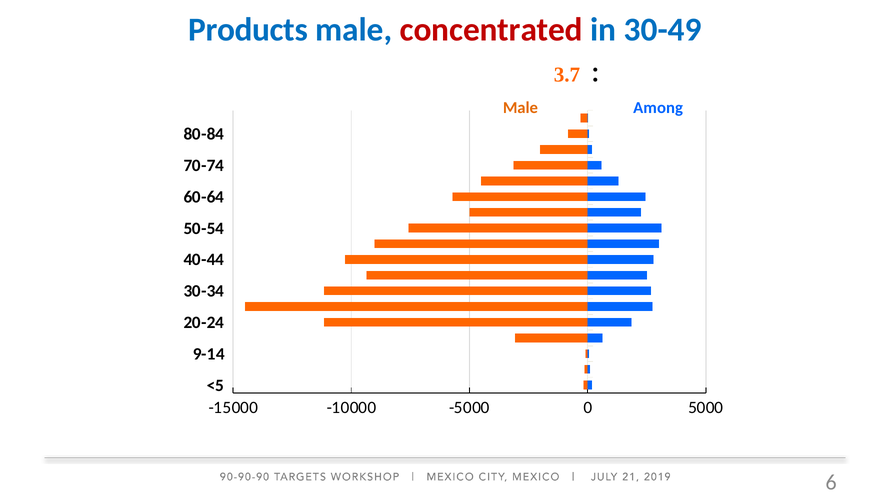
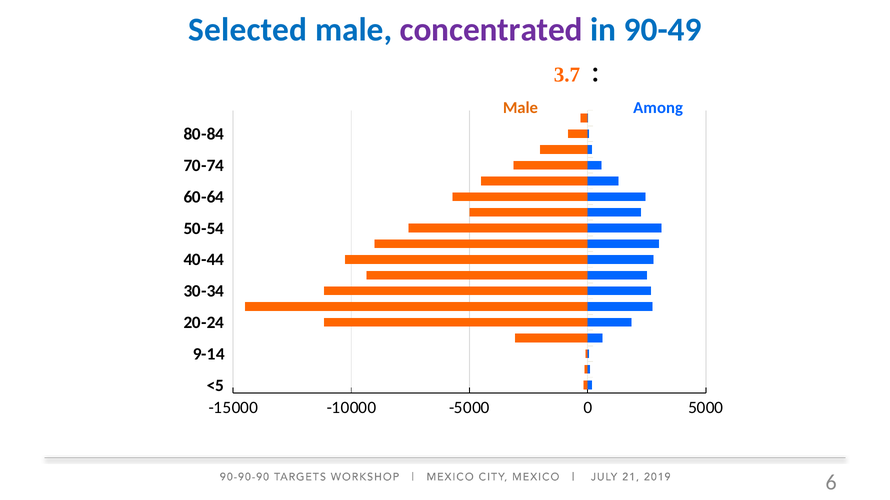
Products: Products -> Selected (248, 30)
concentrated colour: red -> purple (491, 30)
30-49: 30-49 -> 90-49 (663, 30)
